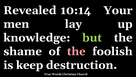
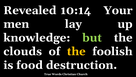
shame: shame -> clouds (23, 51)
the colour: pink -> yellow (76, 51)
keep: keep -> food (30, 65)
